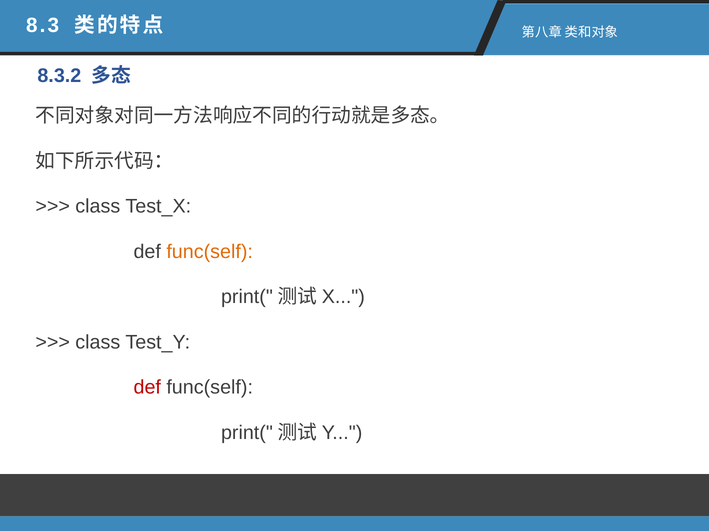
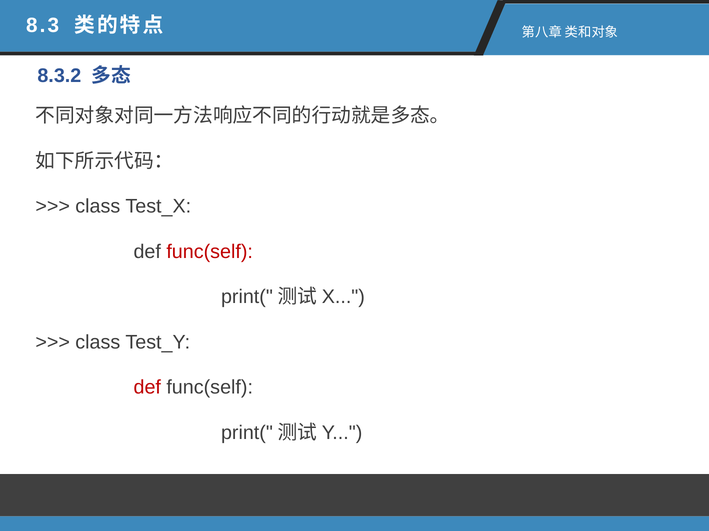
func(self colour: orange -> red (210, 252)
